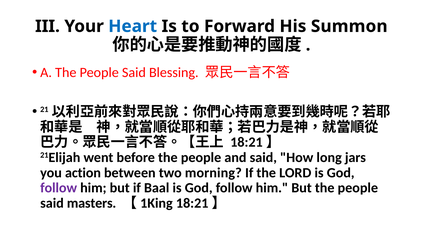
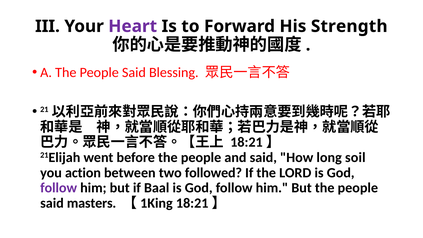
Heart colour: blue -> purple (133, 26)
Summon: Summon -> Strength (349, 26)
jars: jars -> soil (355, 157)
morning: morning -> followed (213, 173)
